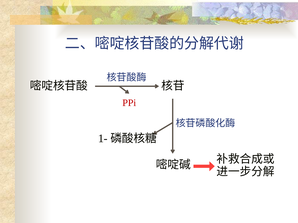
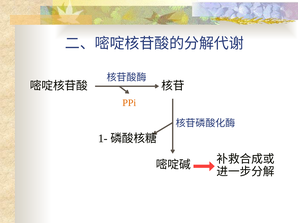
PPi colour: red -> orange (129, 103)
